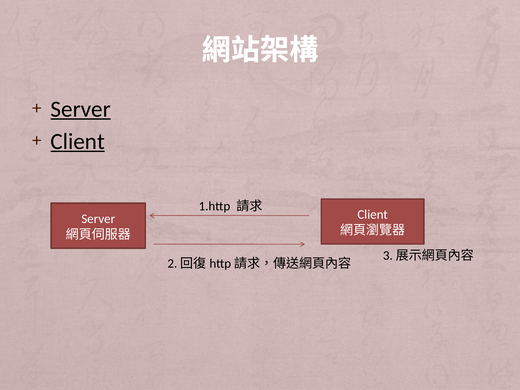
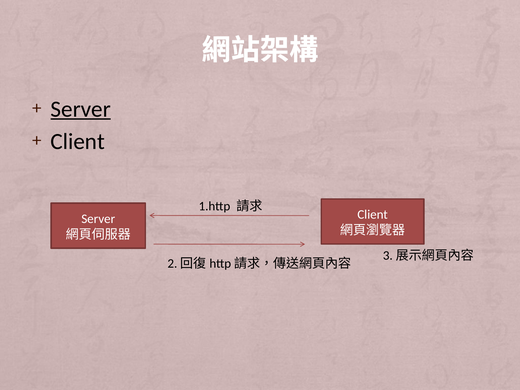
Client underline: present -> none (78, 141)
